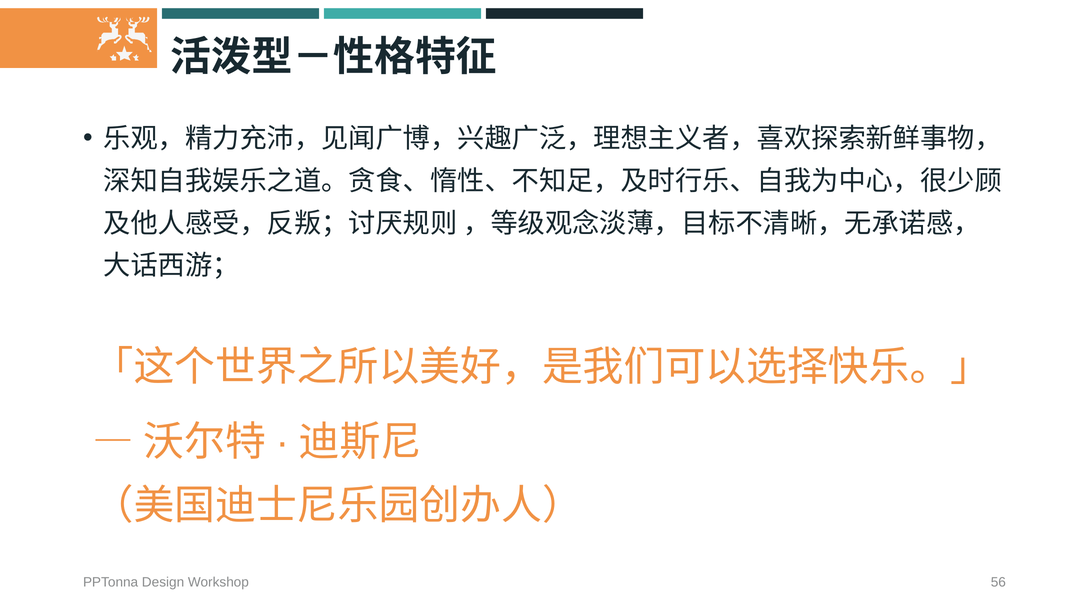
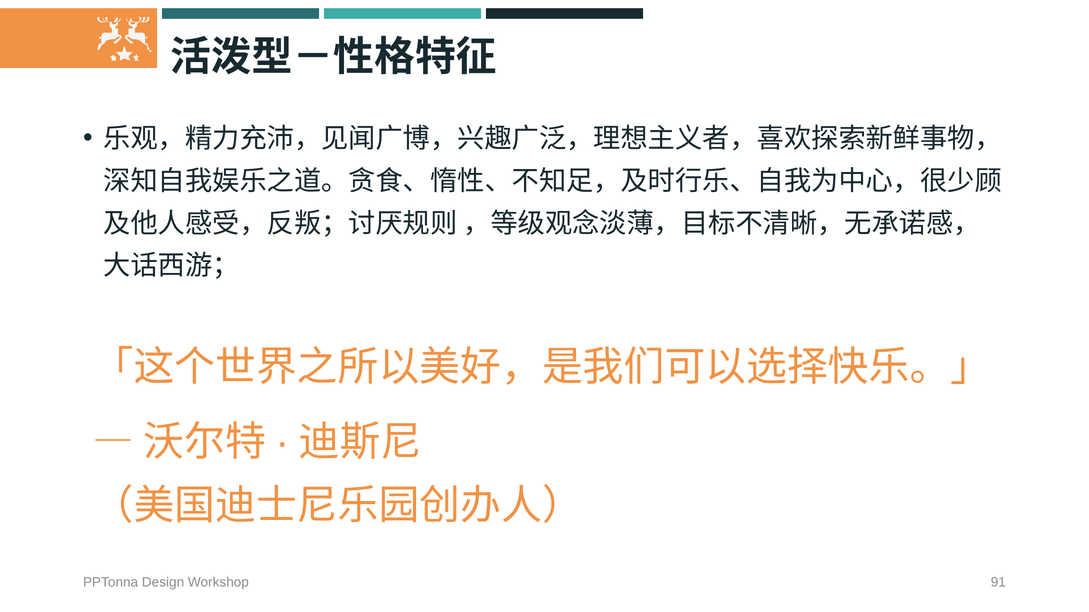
56: 56 -> 91 (998, 583)
